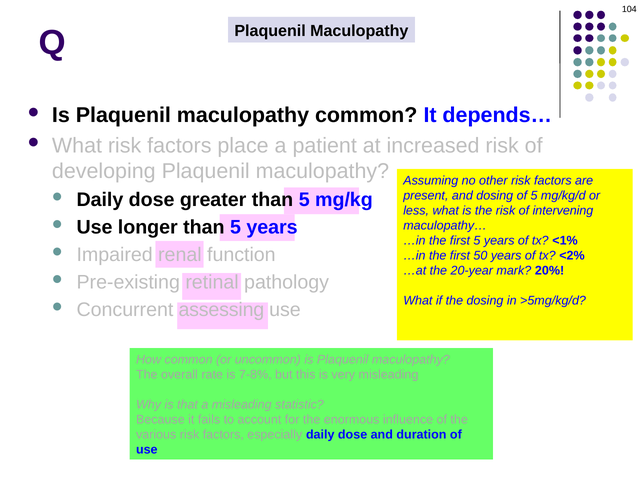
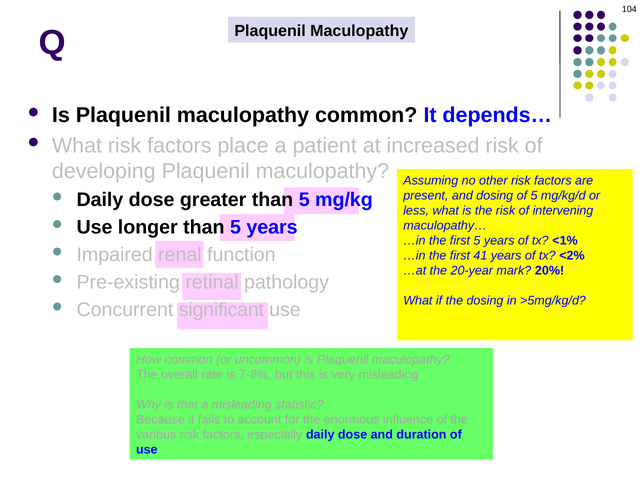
50: 50 -> 41 (480, 256)
assessing: assessing -> significant (221, 310)
